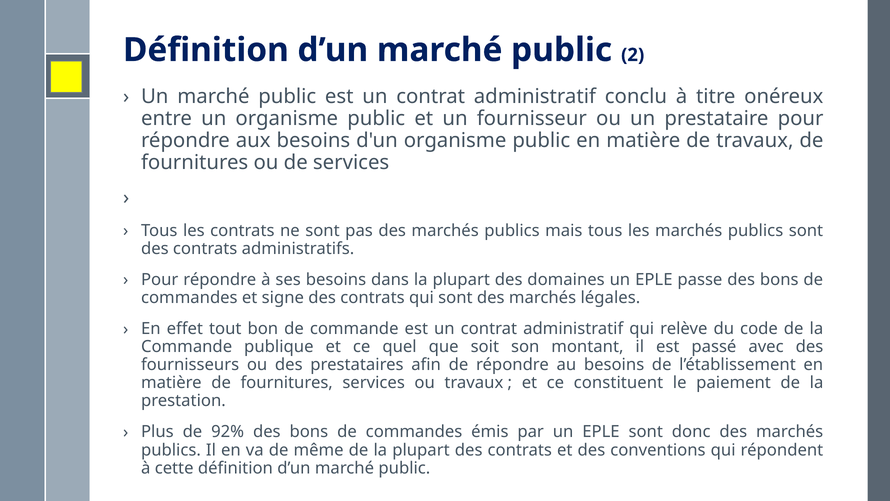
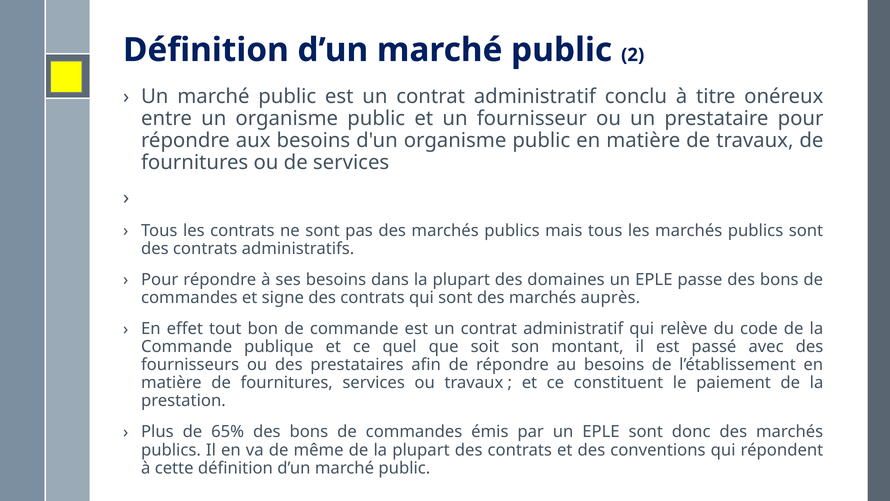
légales: légales -> auprès (610, 298)
92%: 92% -> 65% (228, 432)
